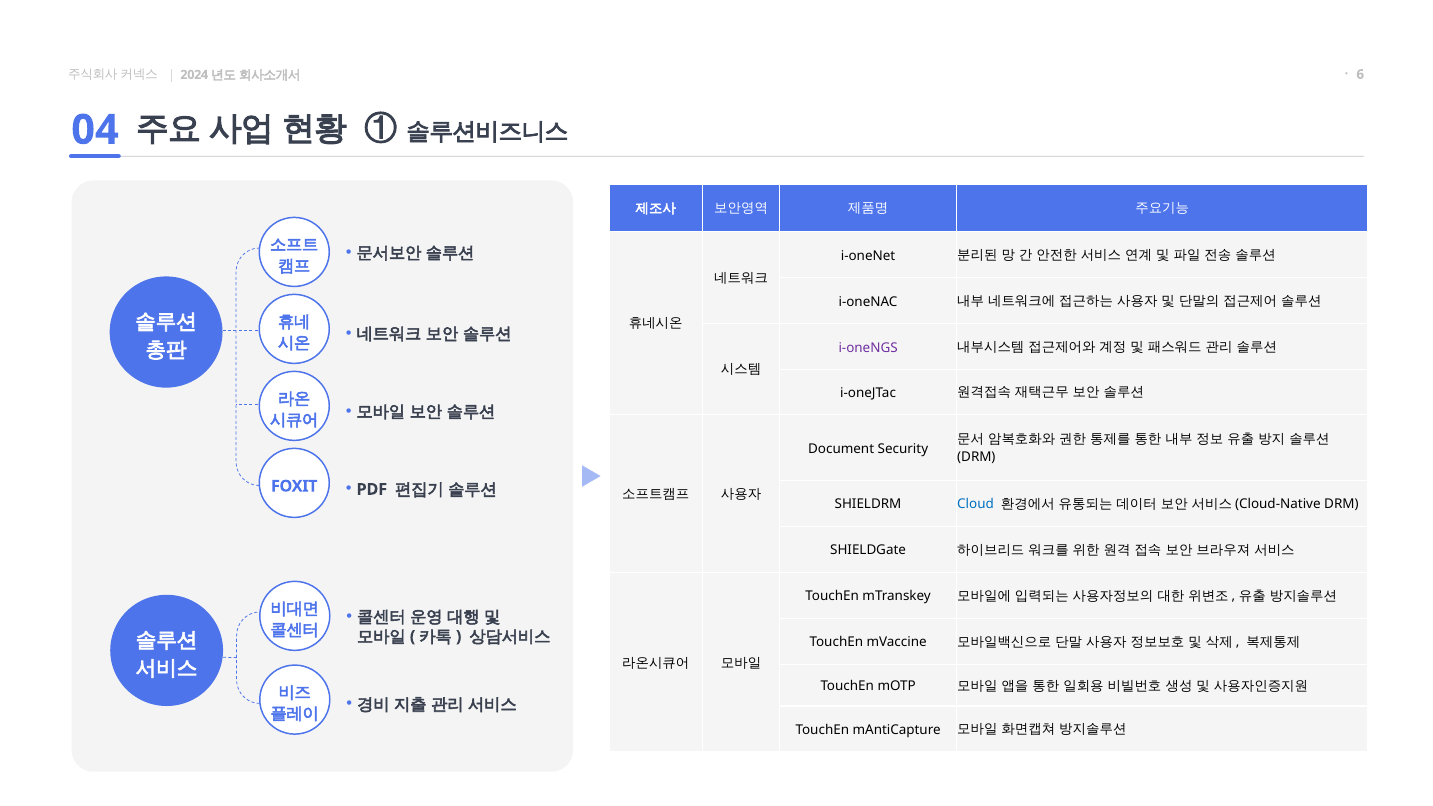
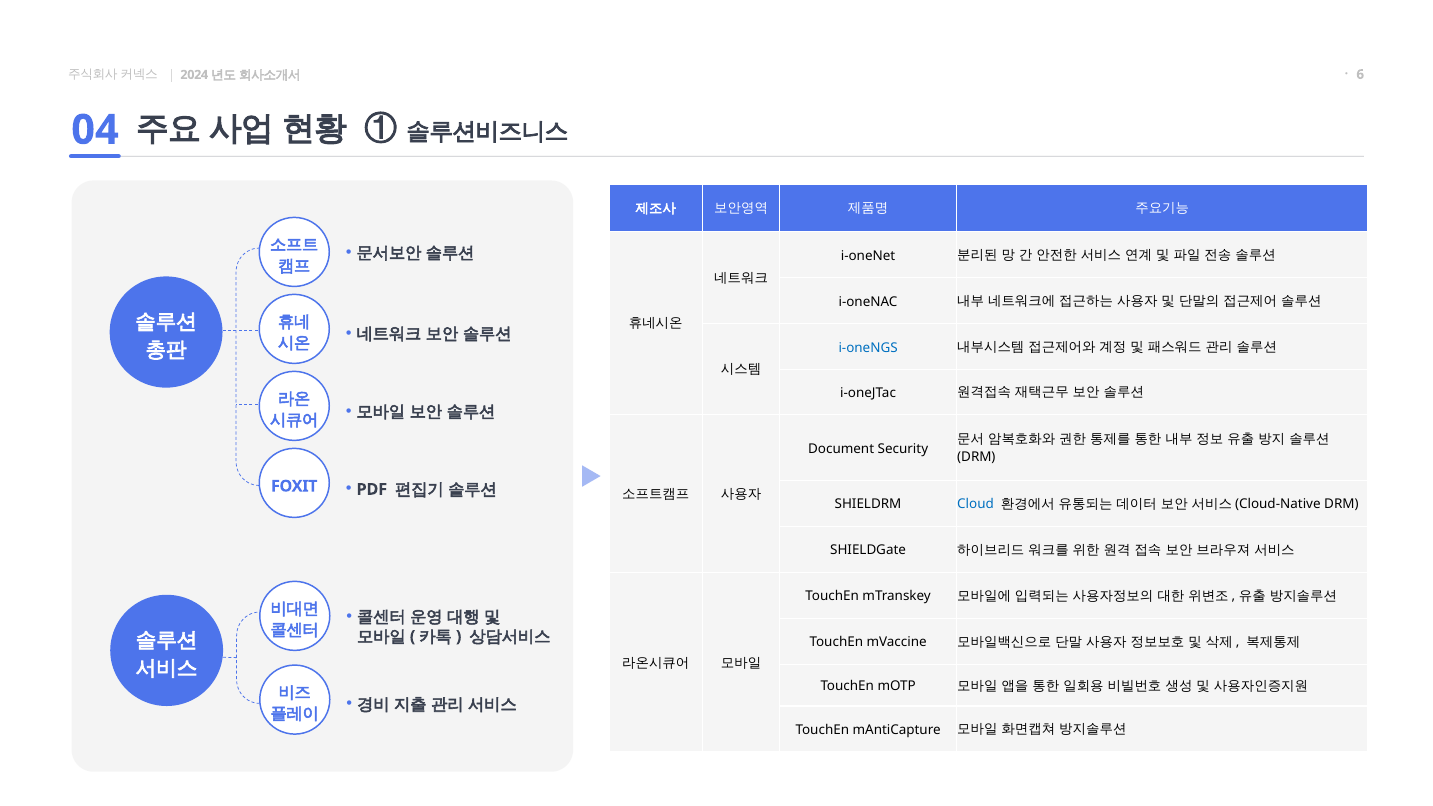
i-oneNGS colour: purple -> blue (868, 348)
